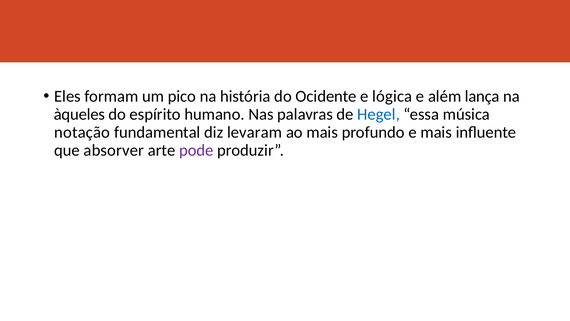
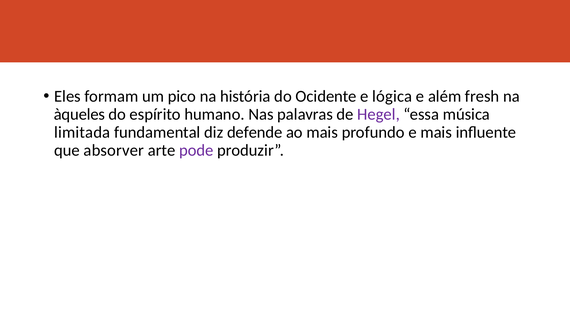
lança: lança -> fresh (482, 96)
Hegel colour: blue -> purple (379, 114)
notação: notação -> limitada (82, 132)
levaram: levaram -> defende (255, 132)
